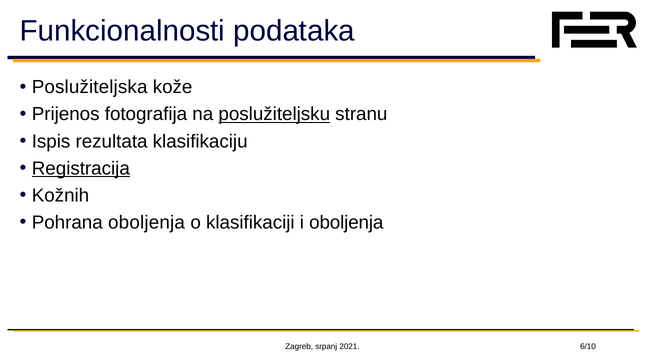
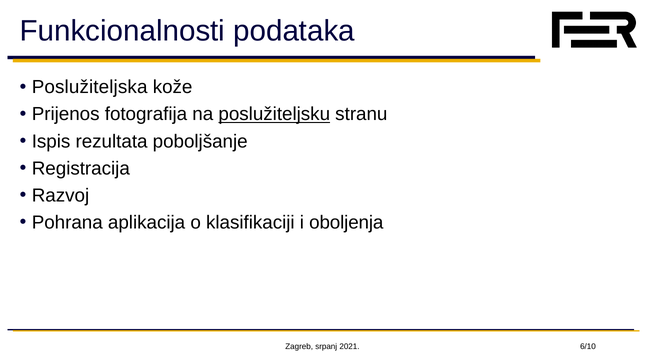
klasifikaciju: klasifikaciju -> poboljšanje (200, 141)
Registracija underline: present -> none (81, 168)
Kožnih: Kožnih -> Razvoj (60, 195)
Pohrana oboljenja: oboljenja -> aplikacija (147, 222)
